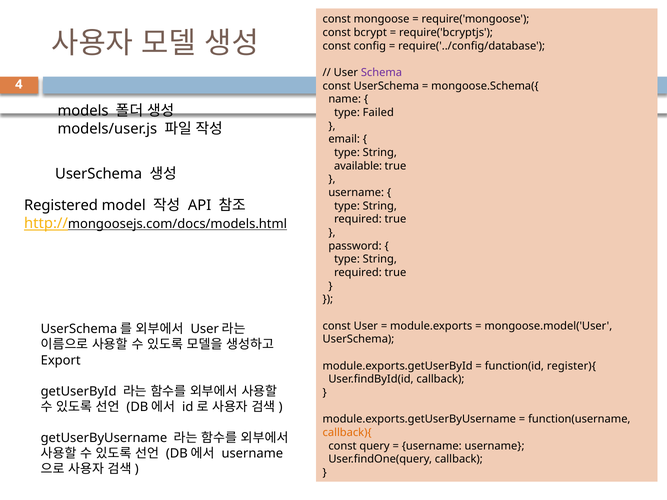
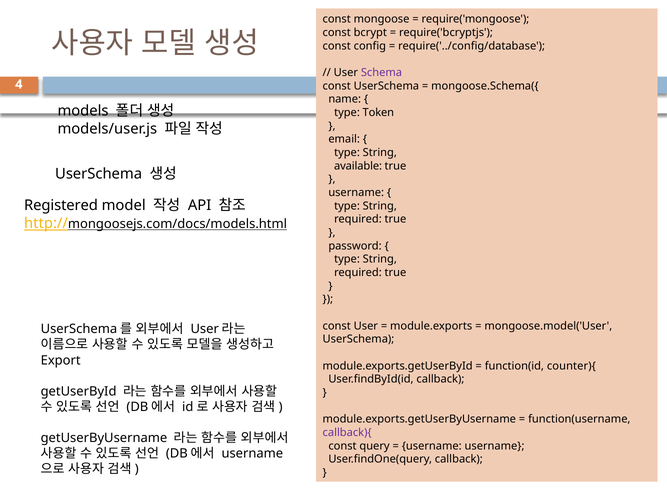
Failed: Failed -> Token (378, 113)
register){: register){ -> counter){ (571, 366)
callback){ colour: orange -> purple (347, 433)
